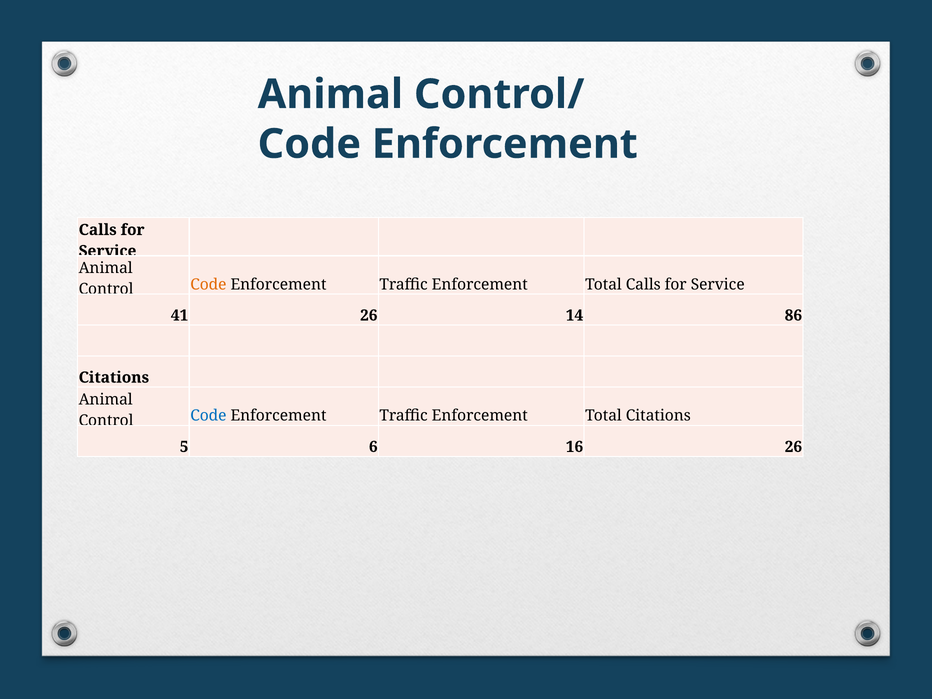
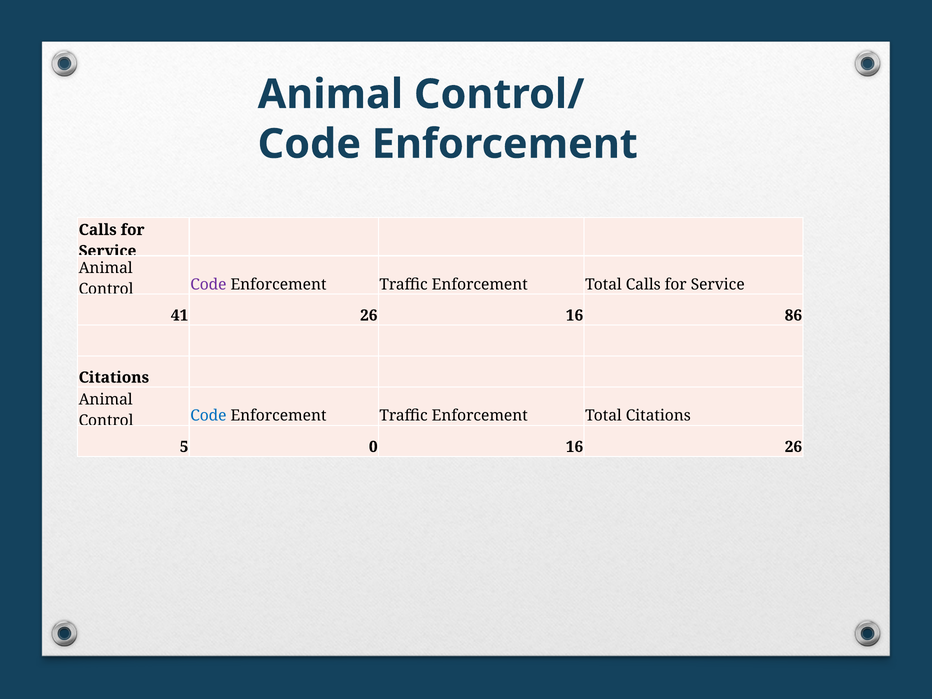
Code colour: orange -> purple (208, 284)
26 14: 14 -> 16 (574, 315)
6: 6 -> 0 (373, 447)
